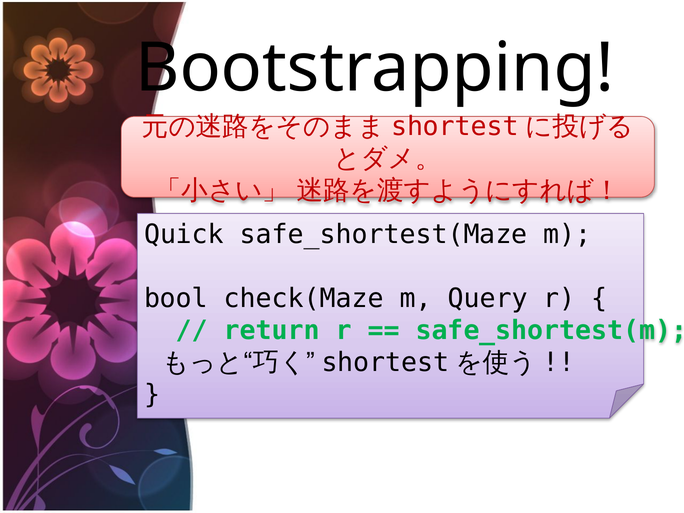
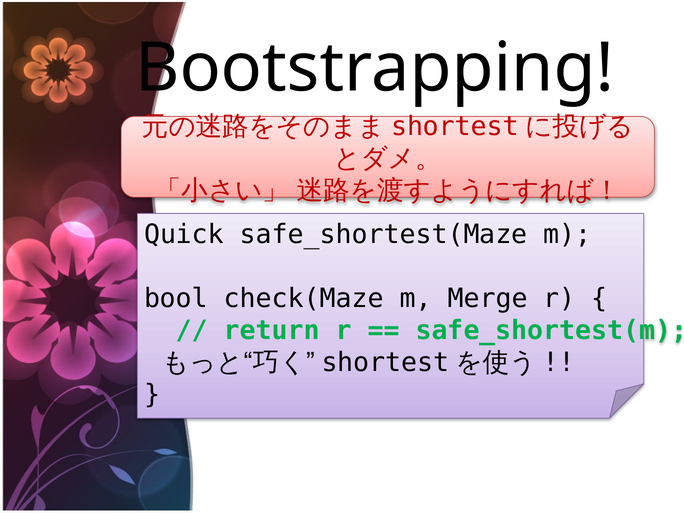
Query: Query -> Merge (488, 298)
